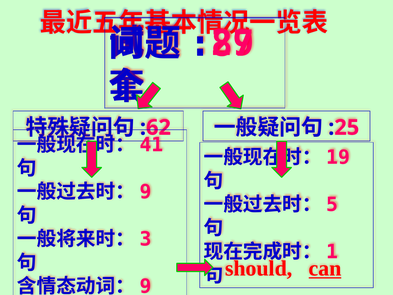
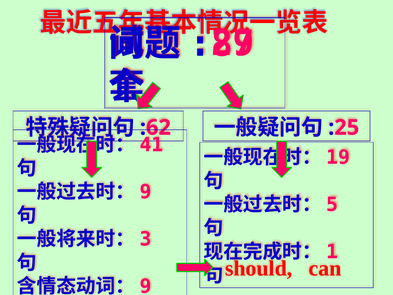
can underline: present -> none (325, 268)
